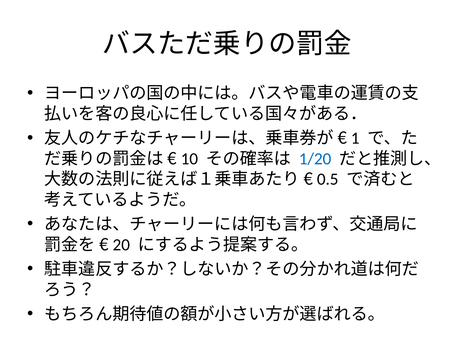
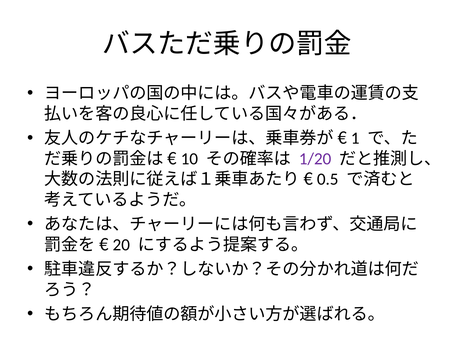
1/20 colour: blue -> purple (315, 159)
